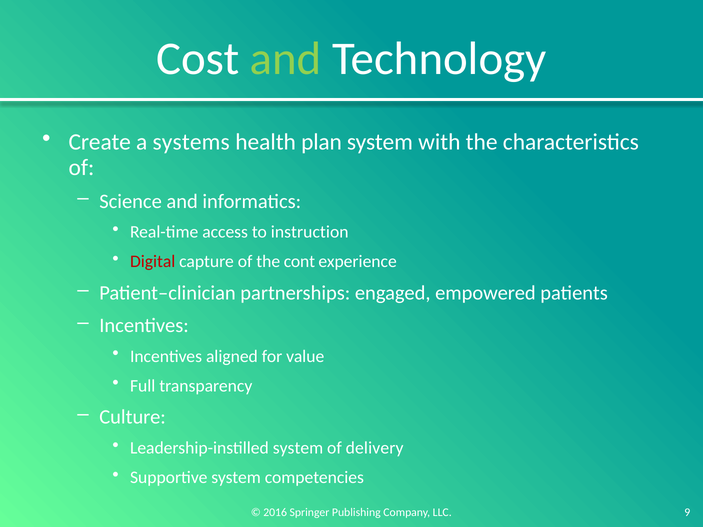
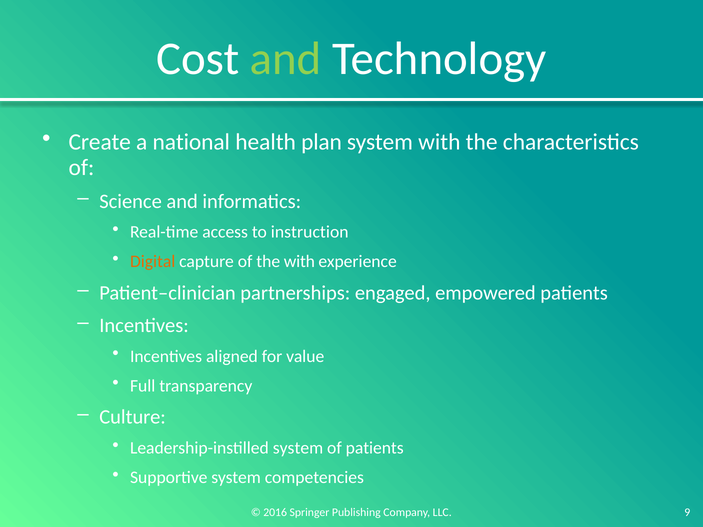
systems: systems -> national (191, 142)
Digital colour: red -> orange (153, 262)
the cont: cont -> with (299, 262)
of delivery: delivery -> patients (375, 448)
